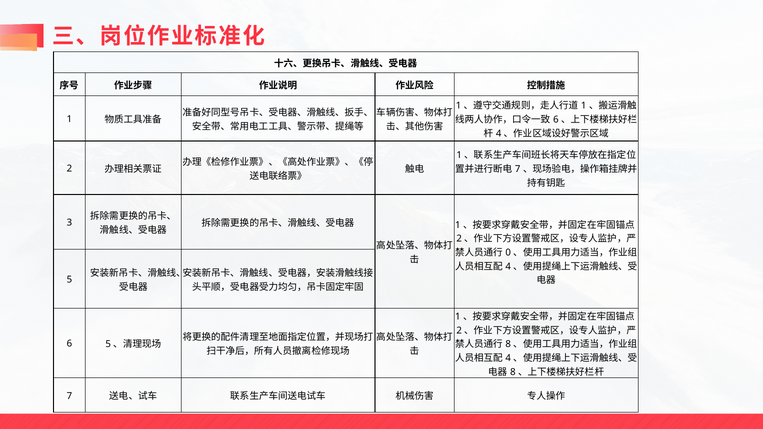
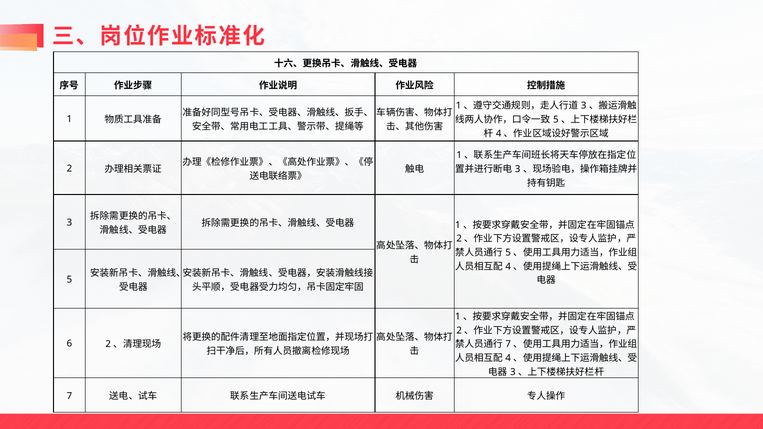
1: 1 -> 3 (584, 106)
6: 6 -> 5 (556, 120)
7: 7 -> 3 (518, 169)
0: 0 -> 5 (508, 253)
8: 8 -> 7 (508, 344)
6 5: 5 -> 2 (108, 344)
8: 8 -> 3 (513, 372)
